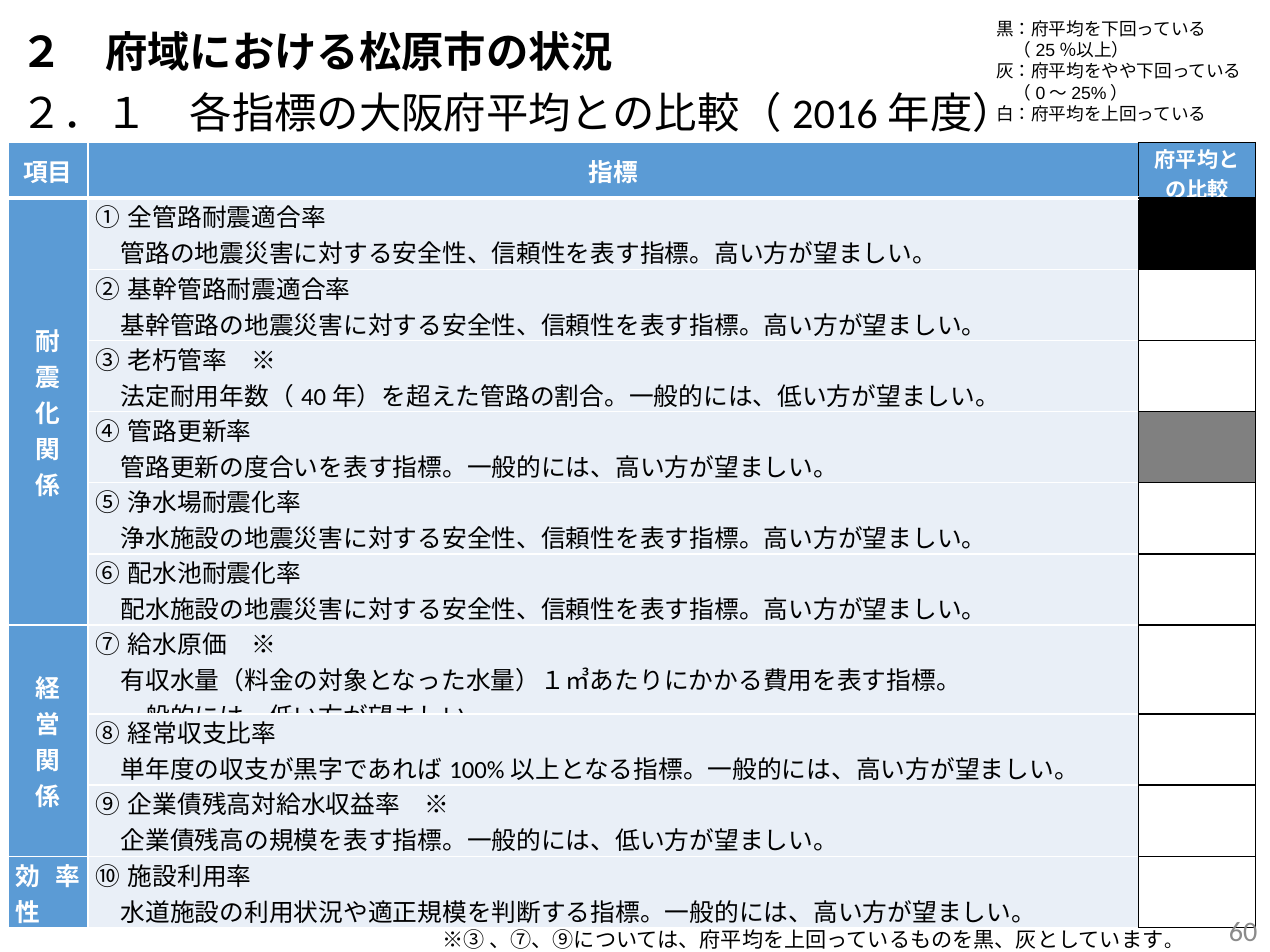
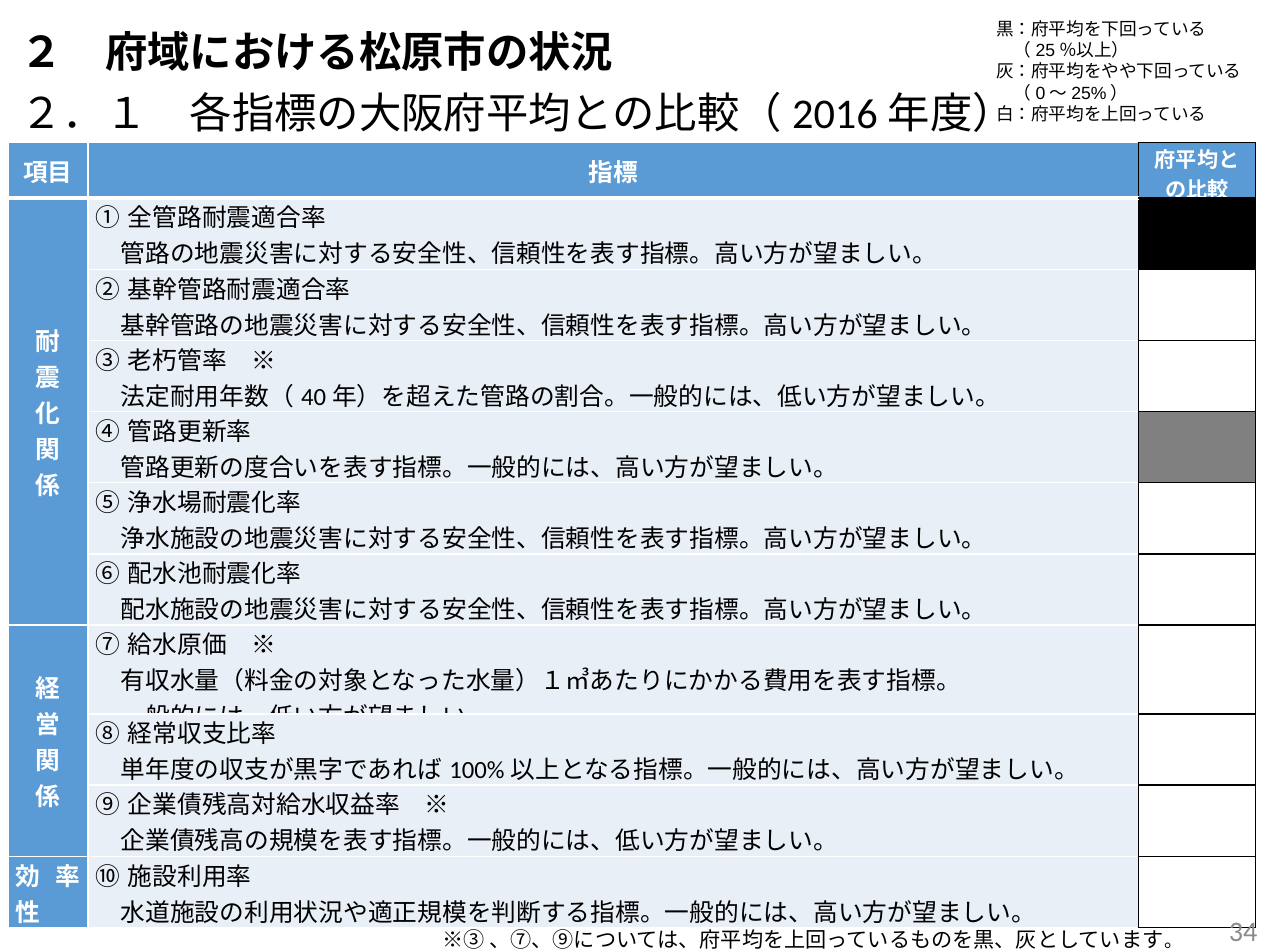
60: 60 -> 34 (1243, 933)
